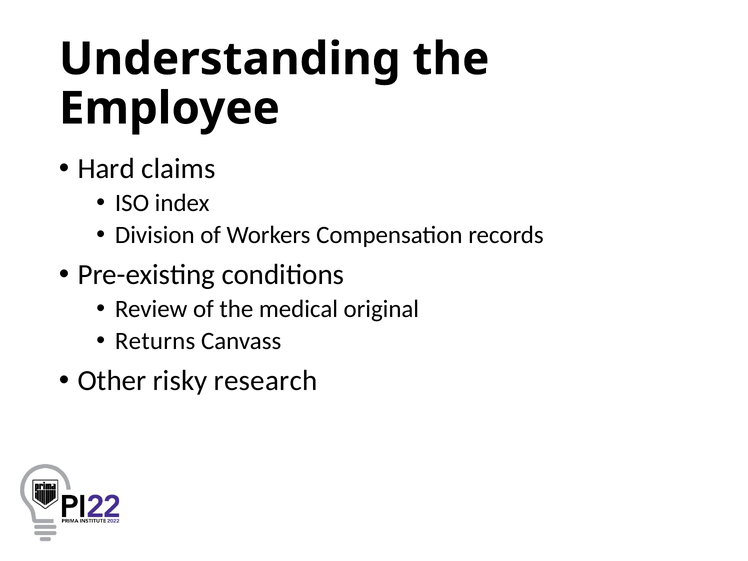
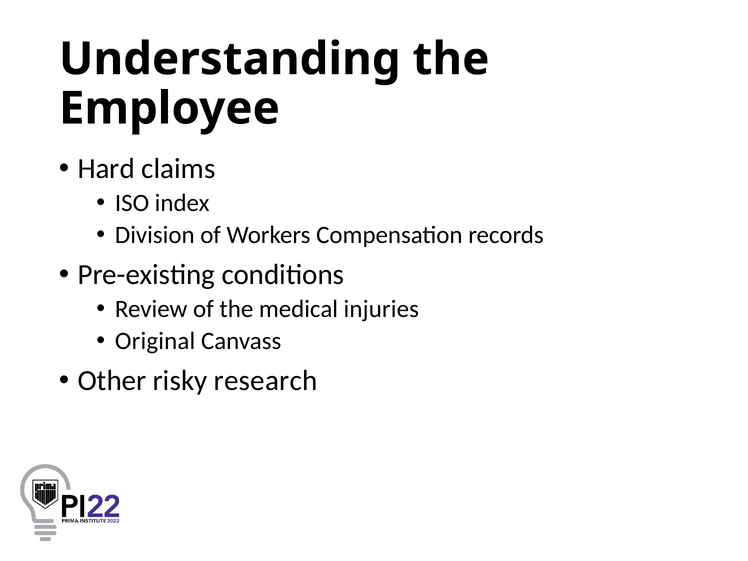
original: original -> injuries (381, 309)
Returns: Returns -> Original (155, 341)
